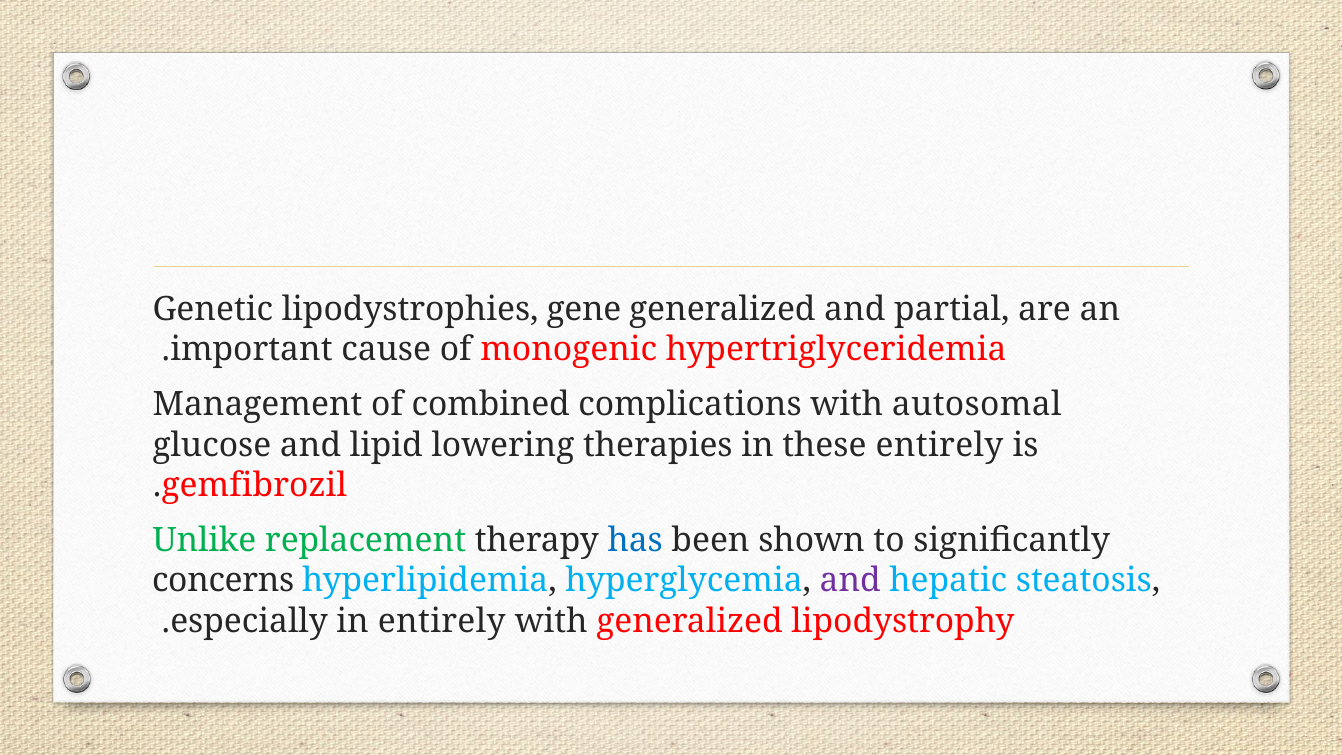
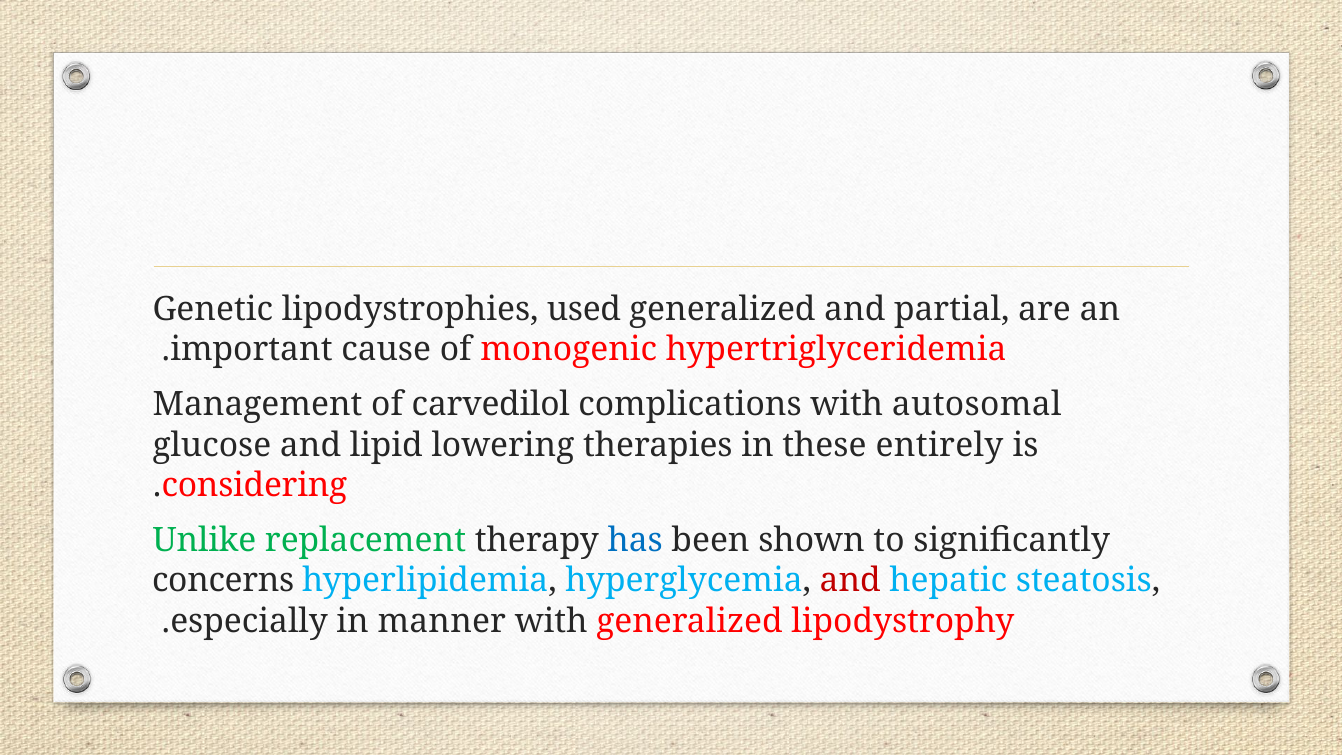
gene: gene -> used (584, 309)
combined: combined -> carvedilol (491, 405)
gemfibrozil: gemfibrozil -> considering (254, 485)
and colour: purple -> red (850, 581)
in entirely: entirely -> manner (442, 621)
